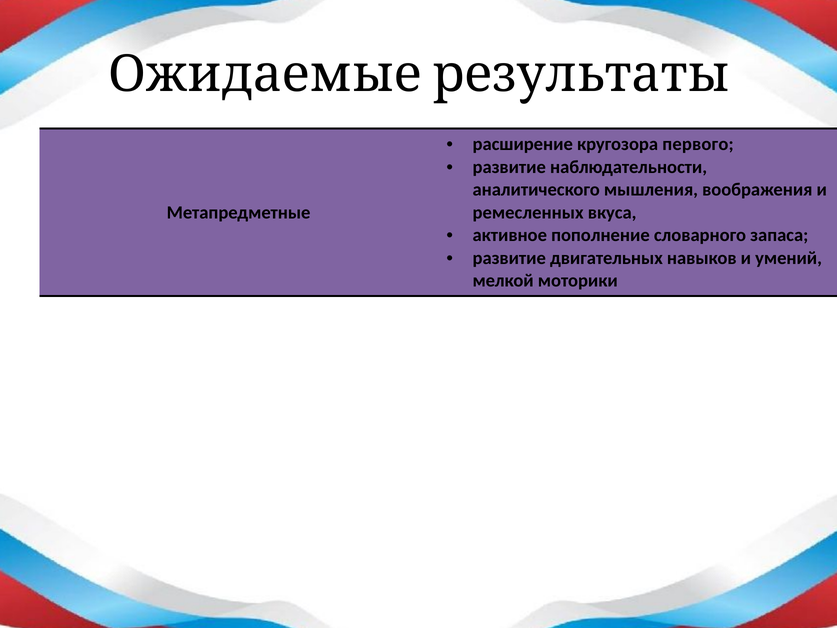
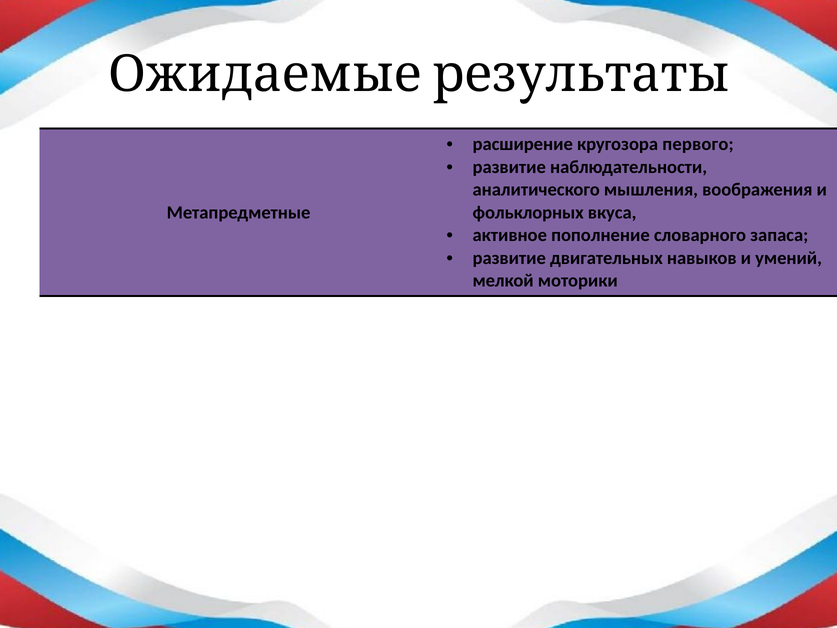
ремесленных: ремесленных -> фольклорных (528, 212)
